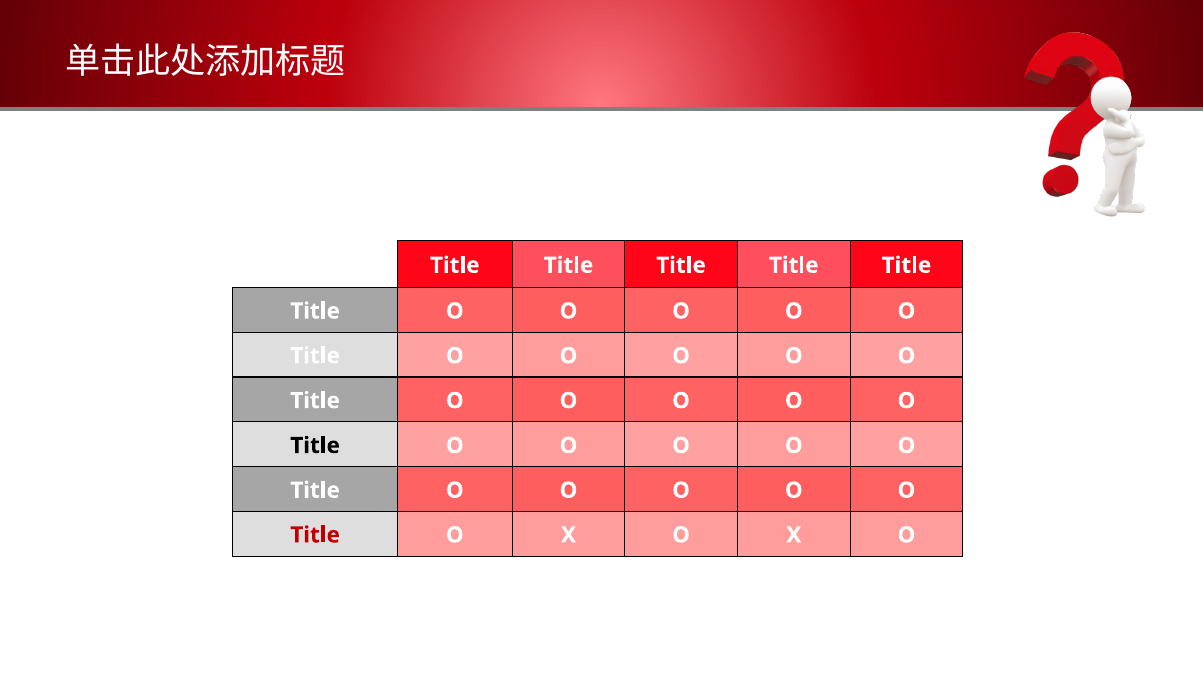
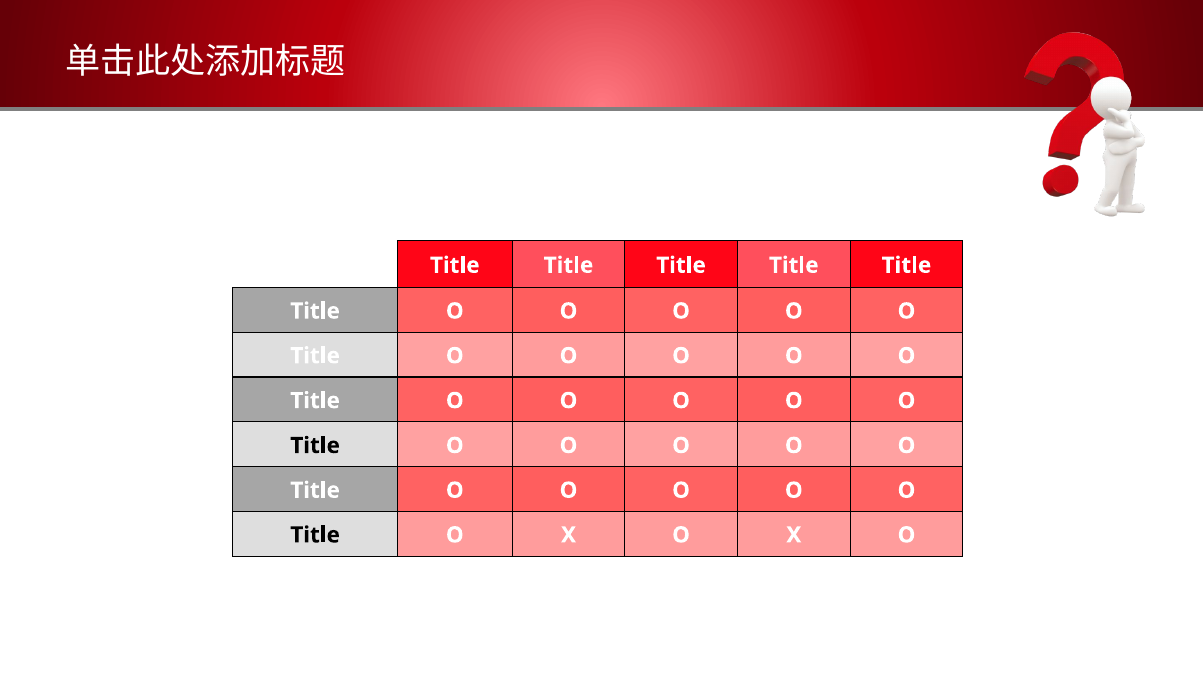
Title colour: red -> black (315, 535)
